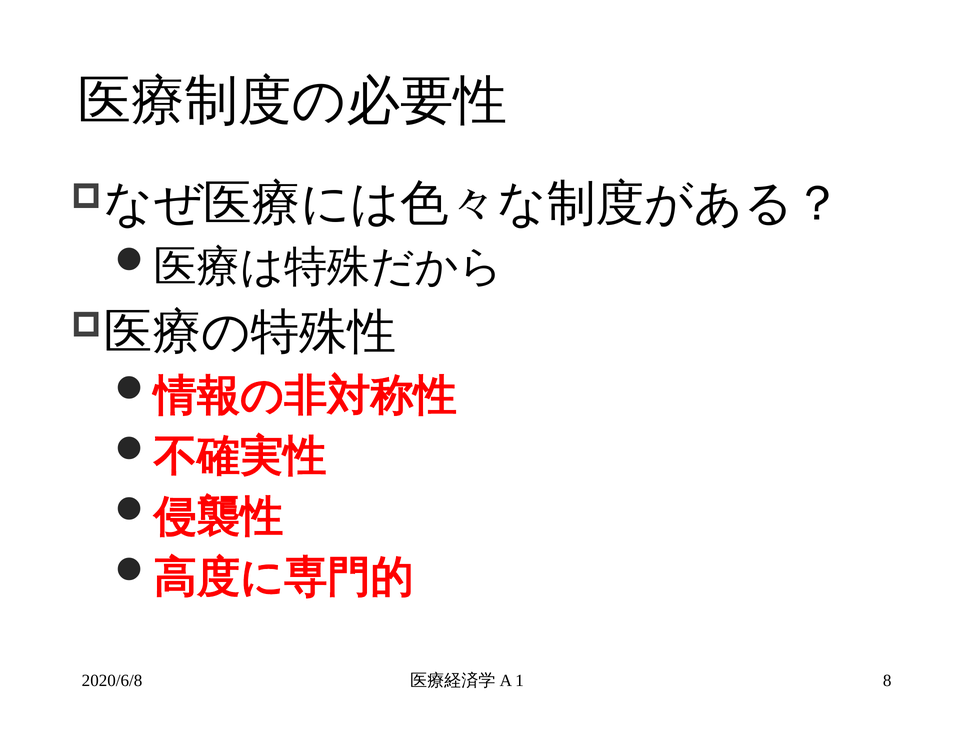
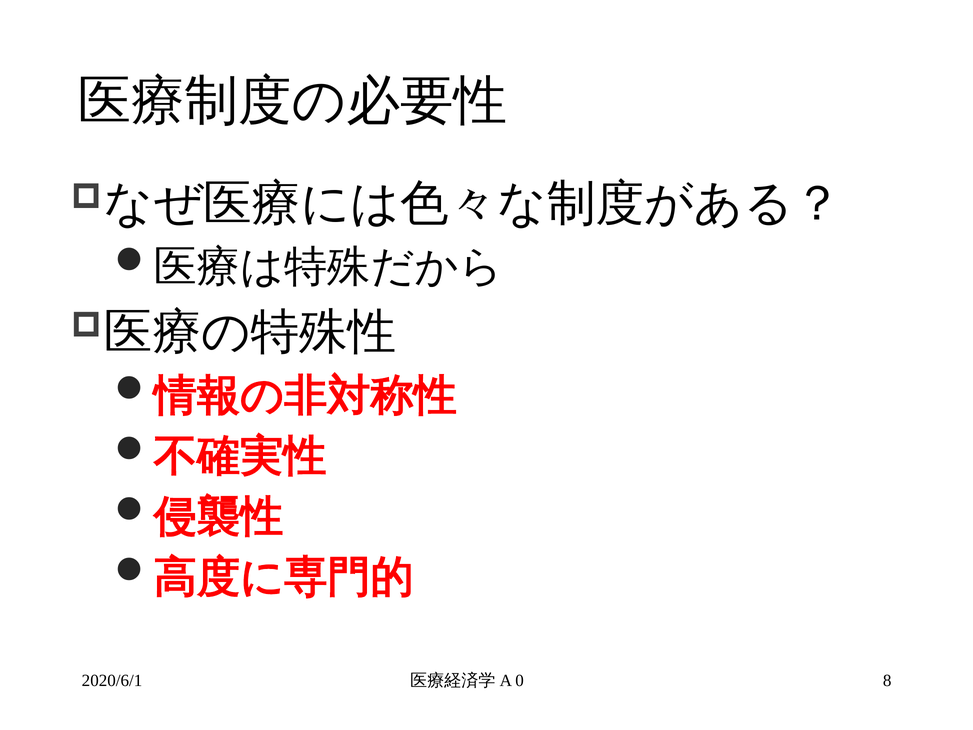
2020/6/8: 2020/6/8 -> 2020/6/1 (112, 681)
1: 1 -> 0 (520, 681)
